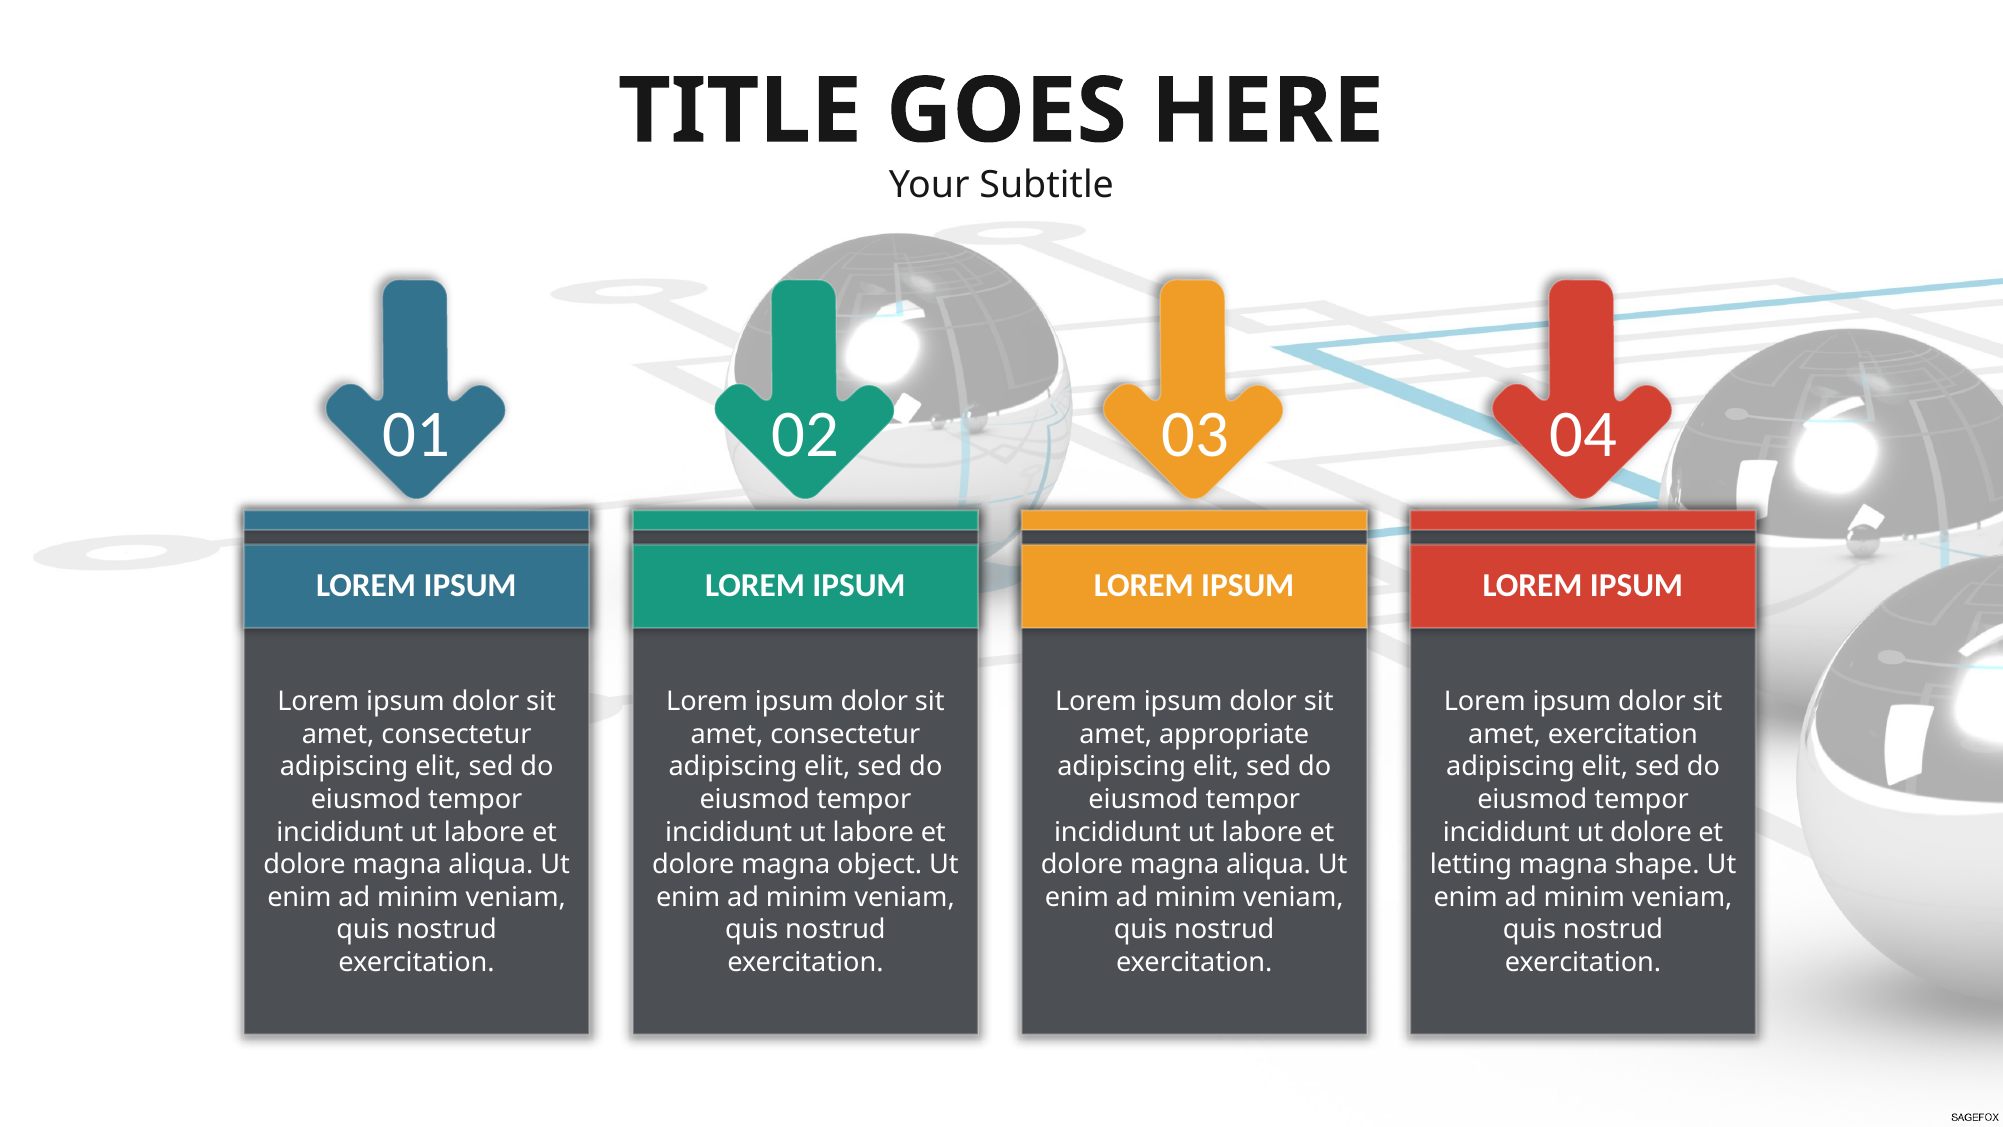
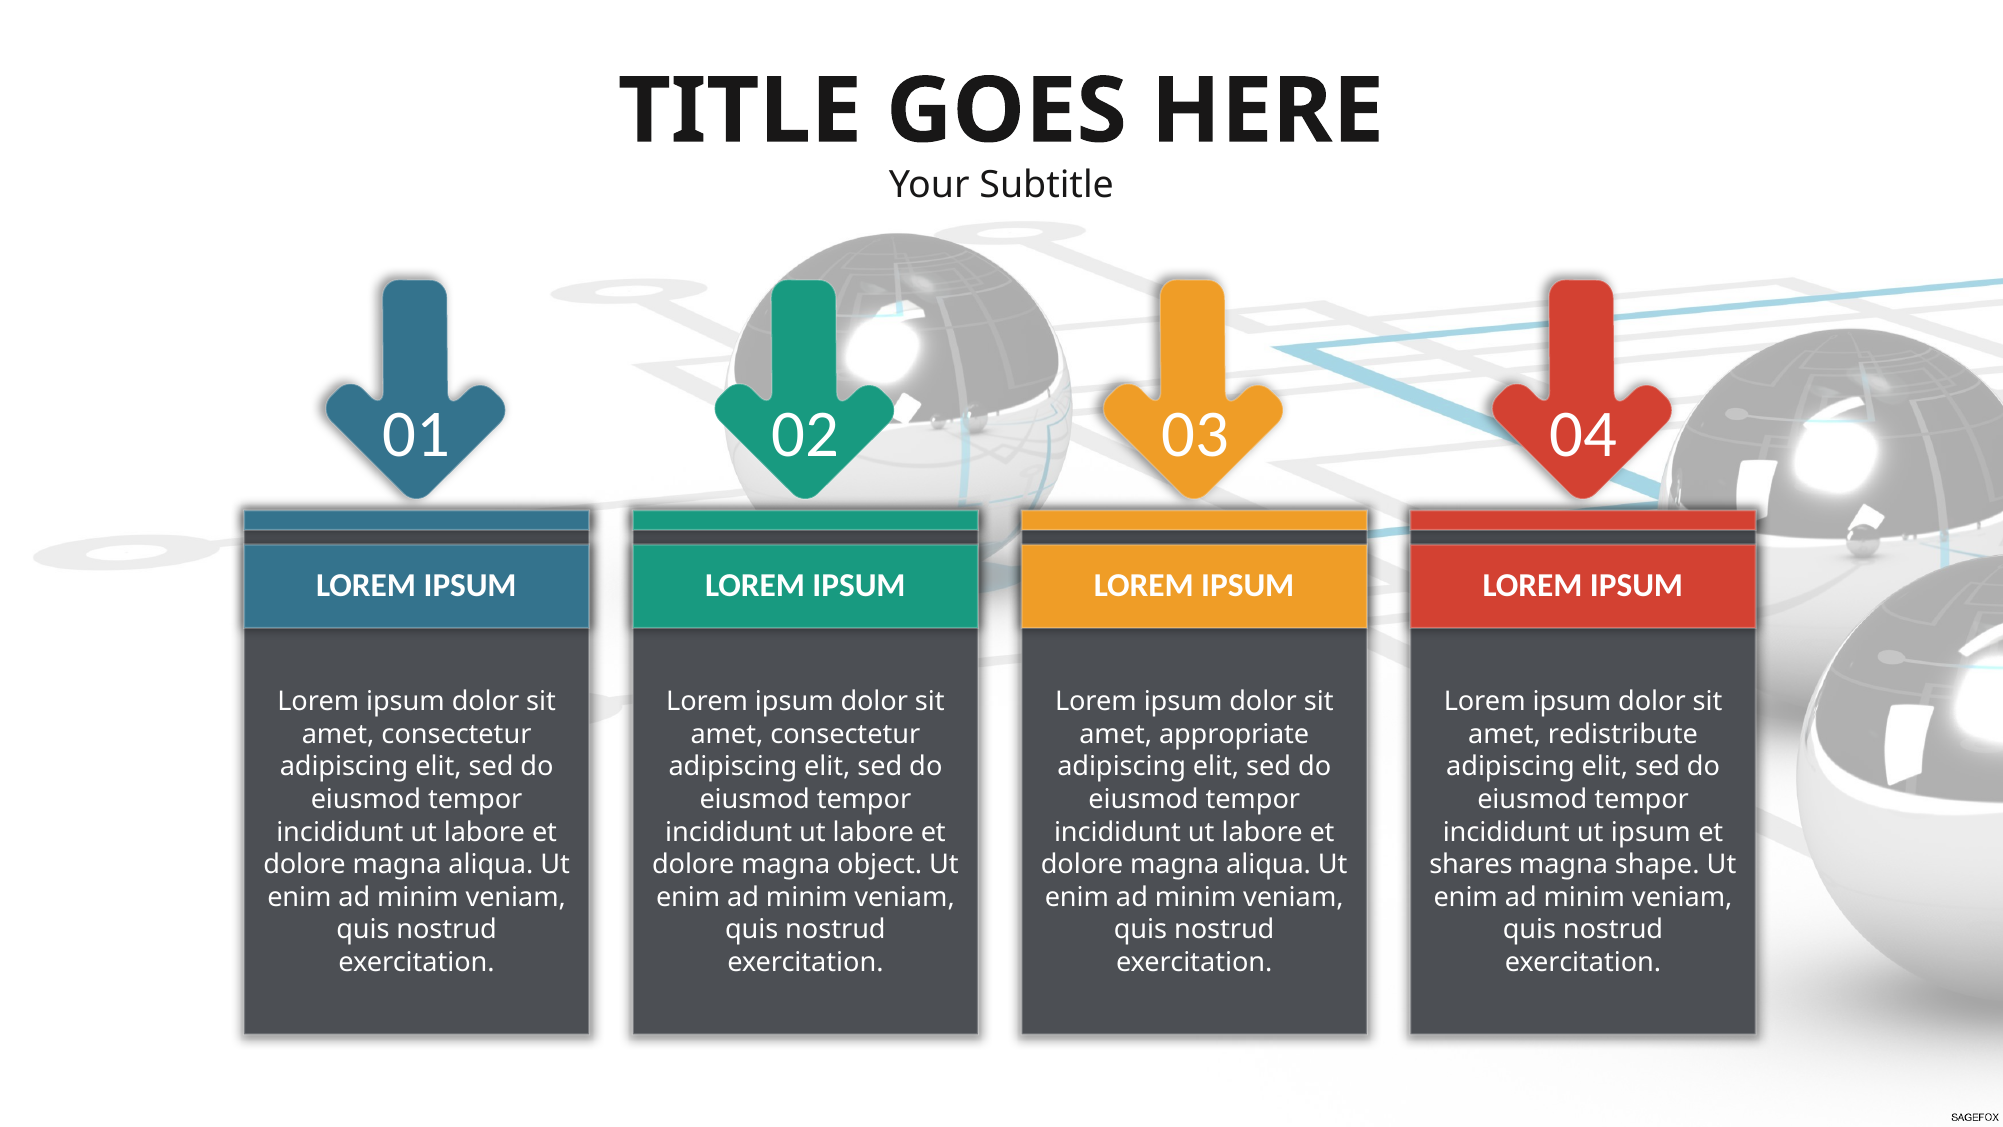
amet exercitation: exercitation -> redistribute (1623, 734)
ut dolore: dolore -> ipsum (1651, 832)
letting: letting -> shares (1471, 864)
